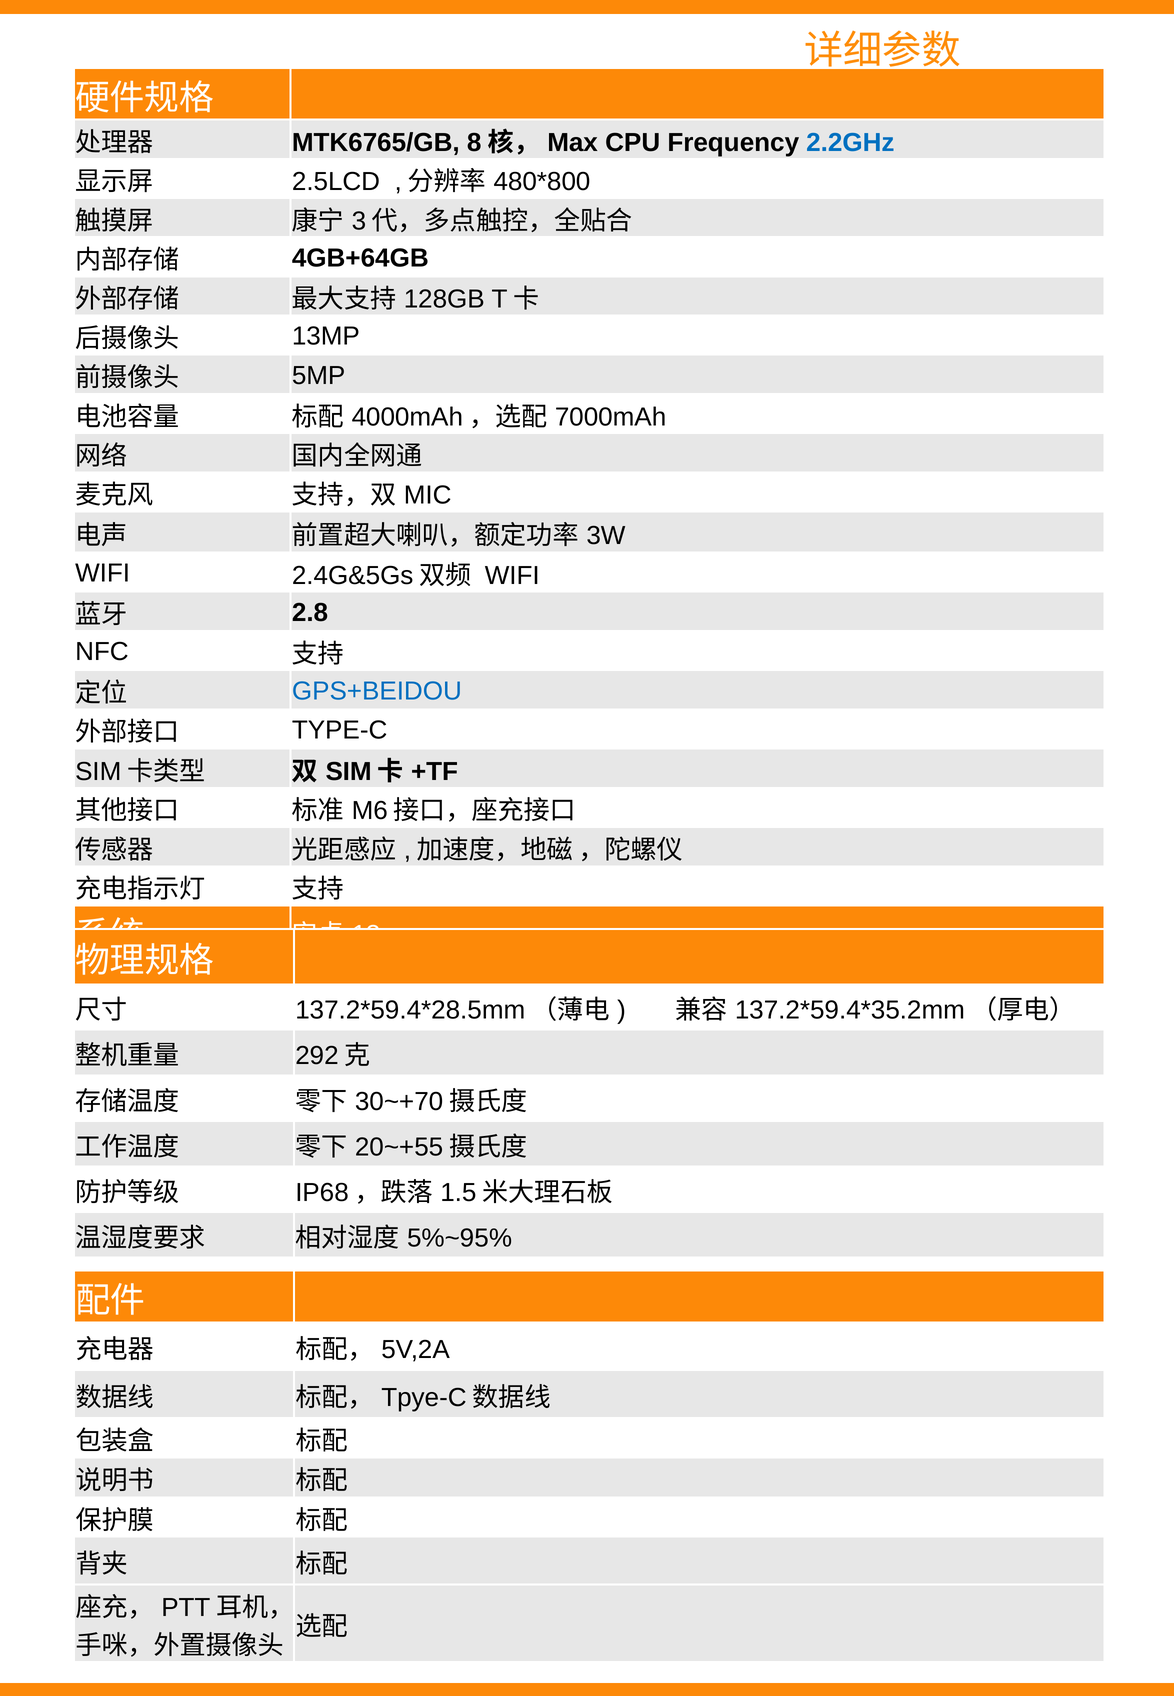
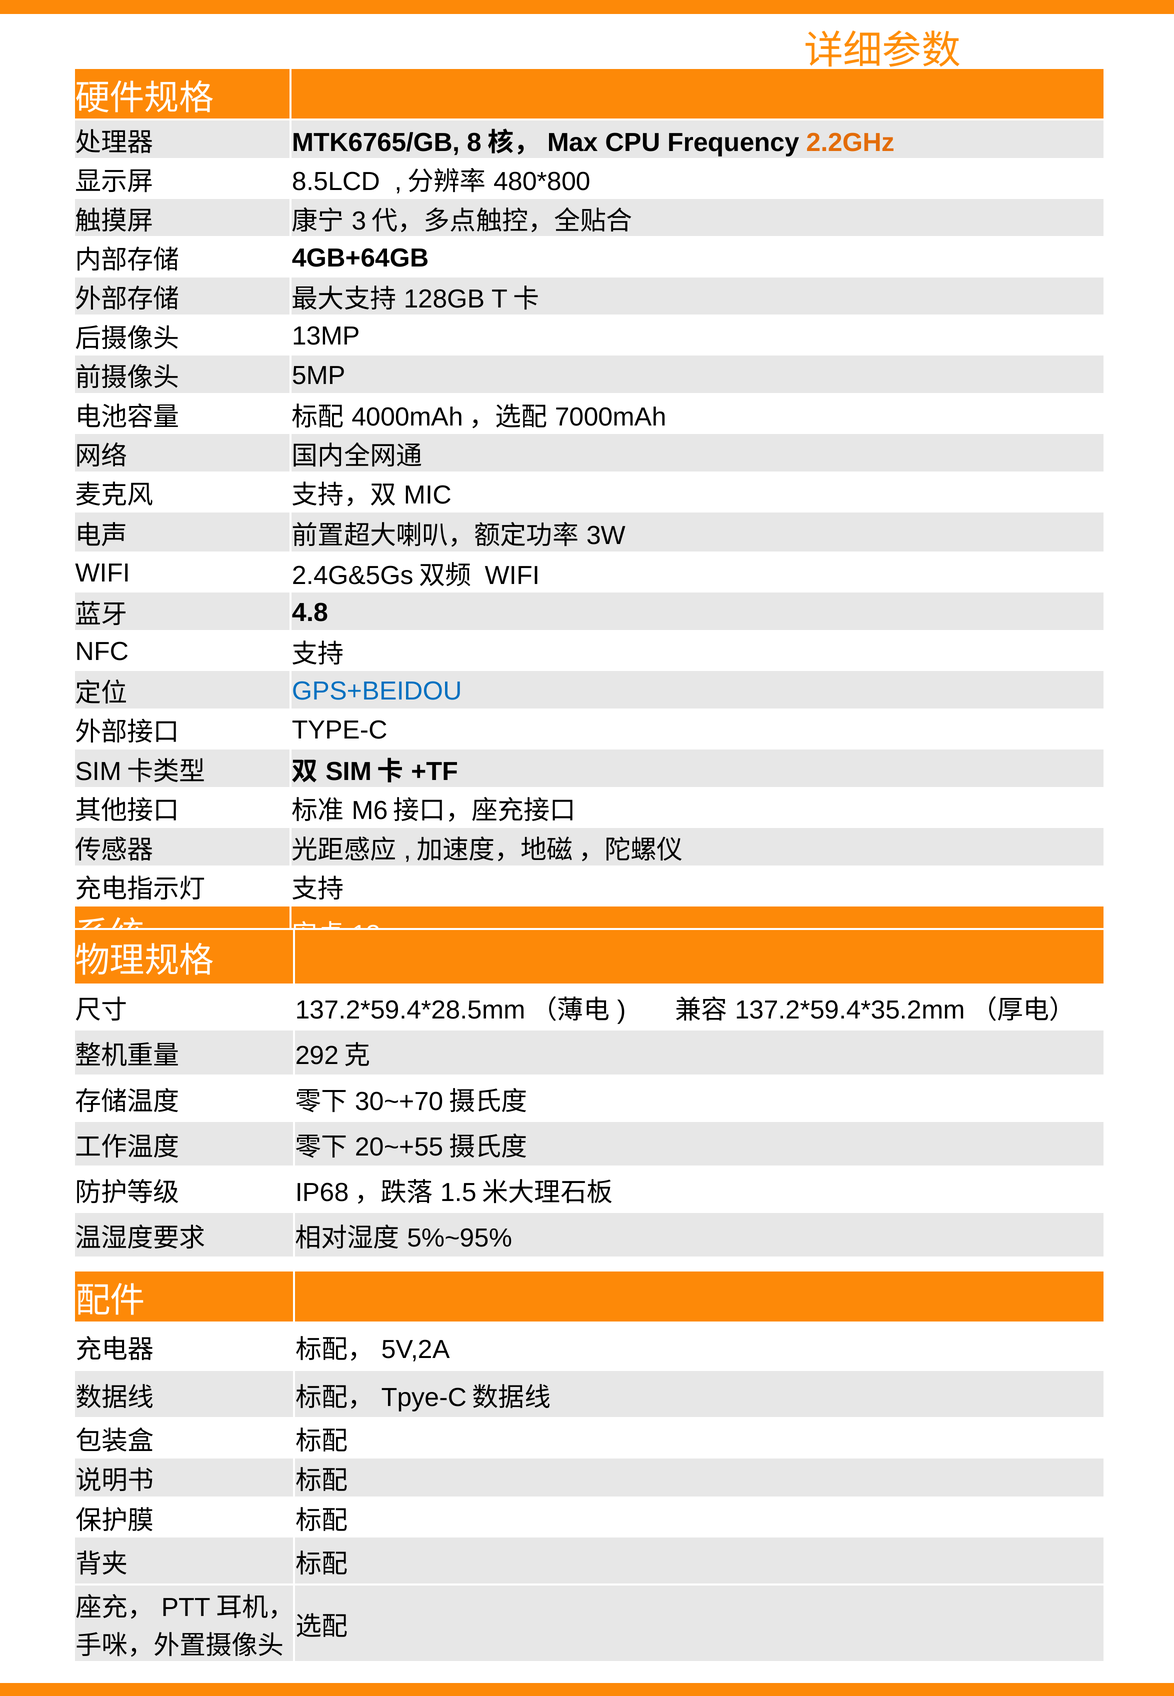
2.2GHz colour: blue -> orange (850, 143)
2.5LCD: 2.5LCD -> 8.5LCD (336, 182)
2.8: 2.8 -> 4.8 (310, 612)
